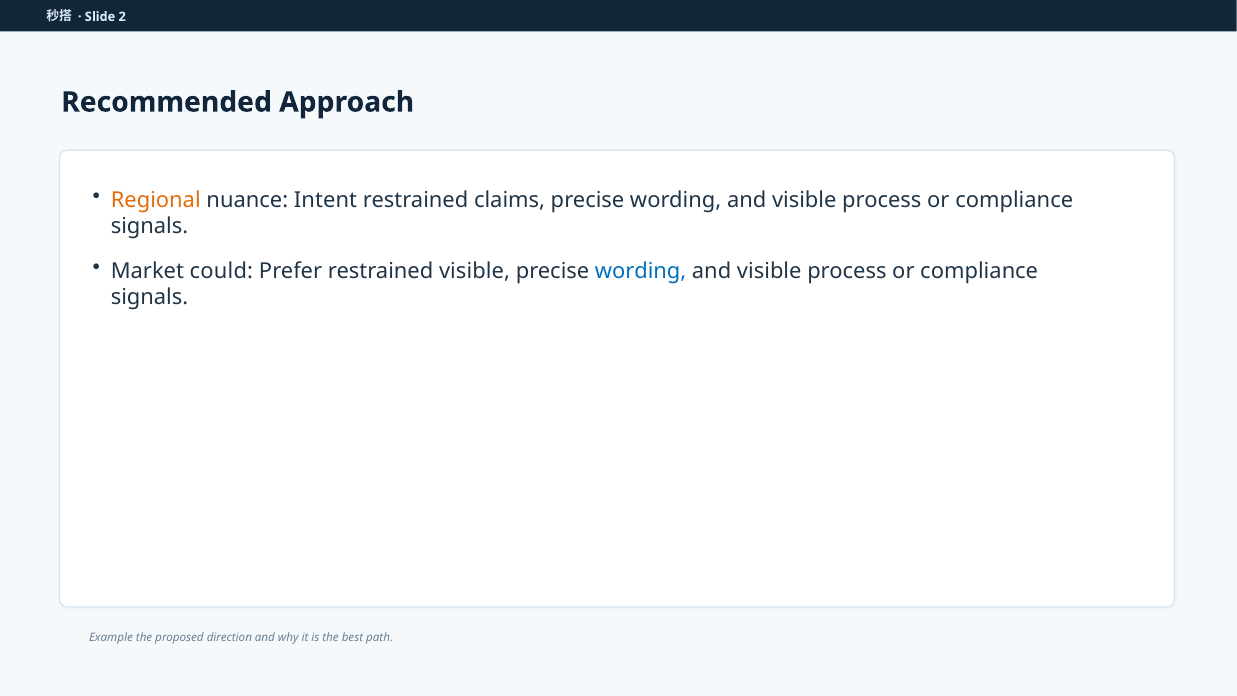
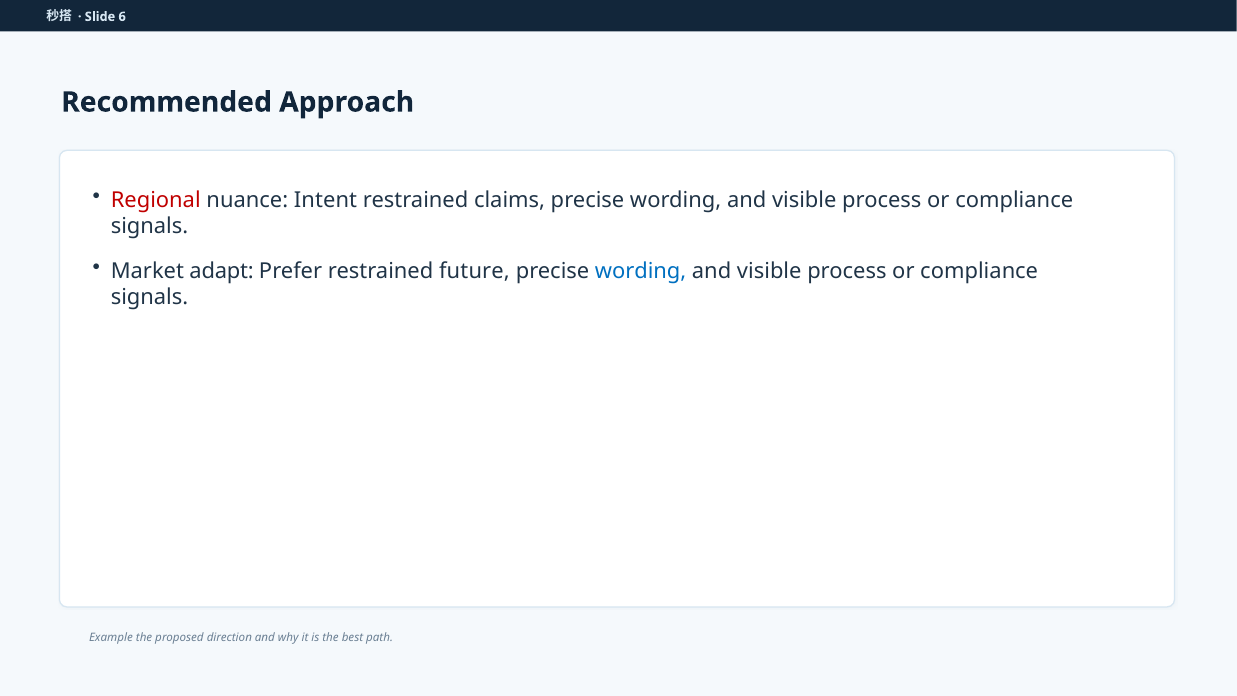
2: 2 -> 6 (122, 17)
Regional colour: orange -> red (156, 200)
could: could -> adapt (222, 271)
restrained visible: visible -> future (474, 271)
